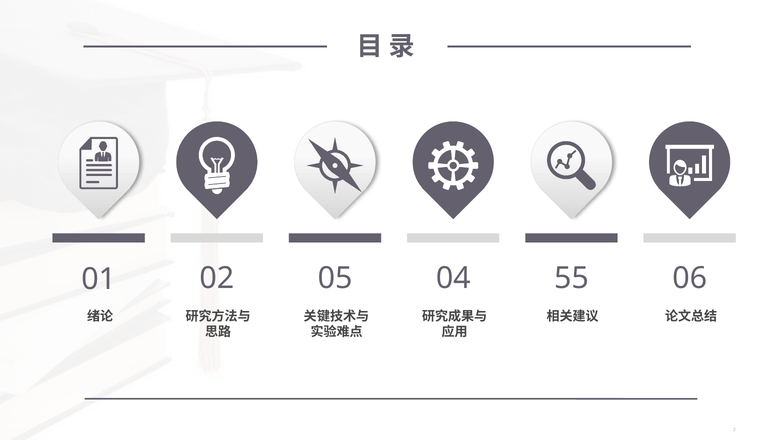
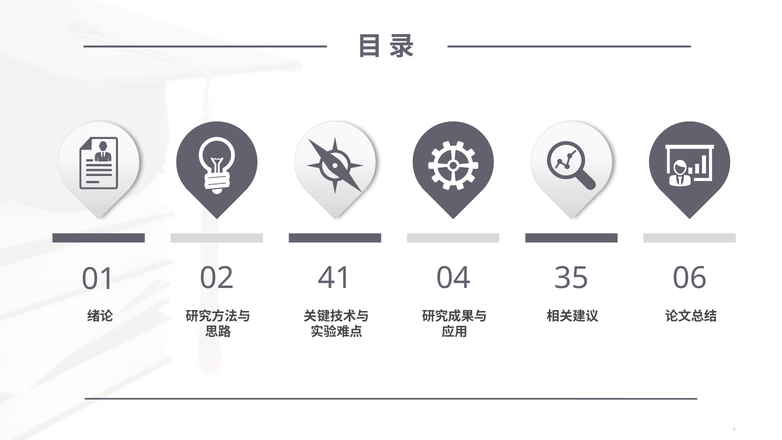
05: 05 -> 41 (335, 278)
55: 55 -> 35 (571, 278)
